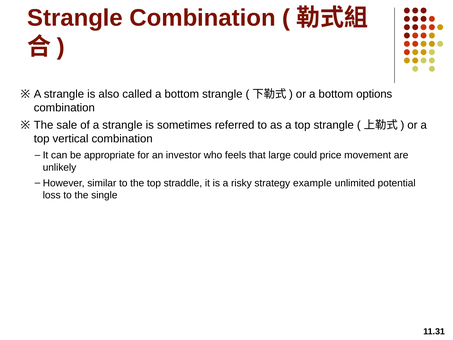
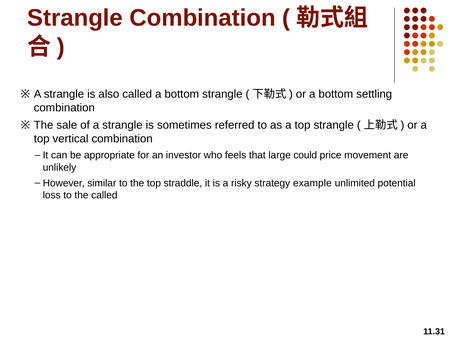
options: options -> settling (374, 94)
the single: single -> called (104, 195)
